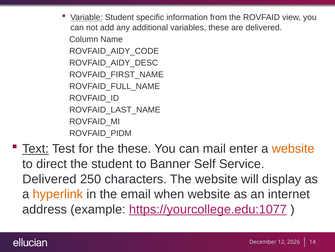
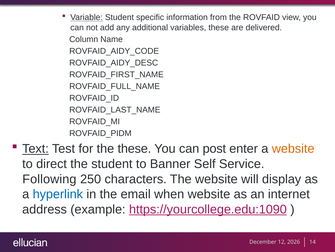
mail: mail -> post (214, 148)
Delivered: Delivered -> Following (49, 179)
hyperlink colour: orange -> blue (58, 194)
https://yourcollege.edu:1077: https://yourcollege.edu:1077 -> https://yourcollege.edu:1090 (208, 209)
